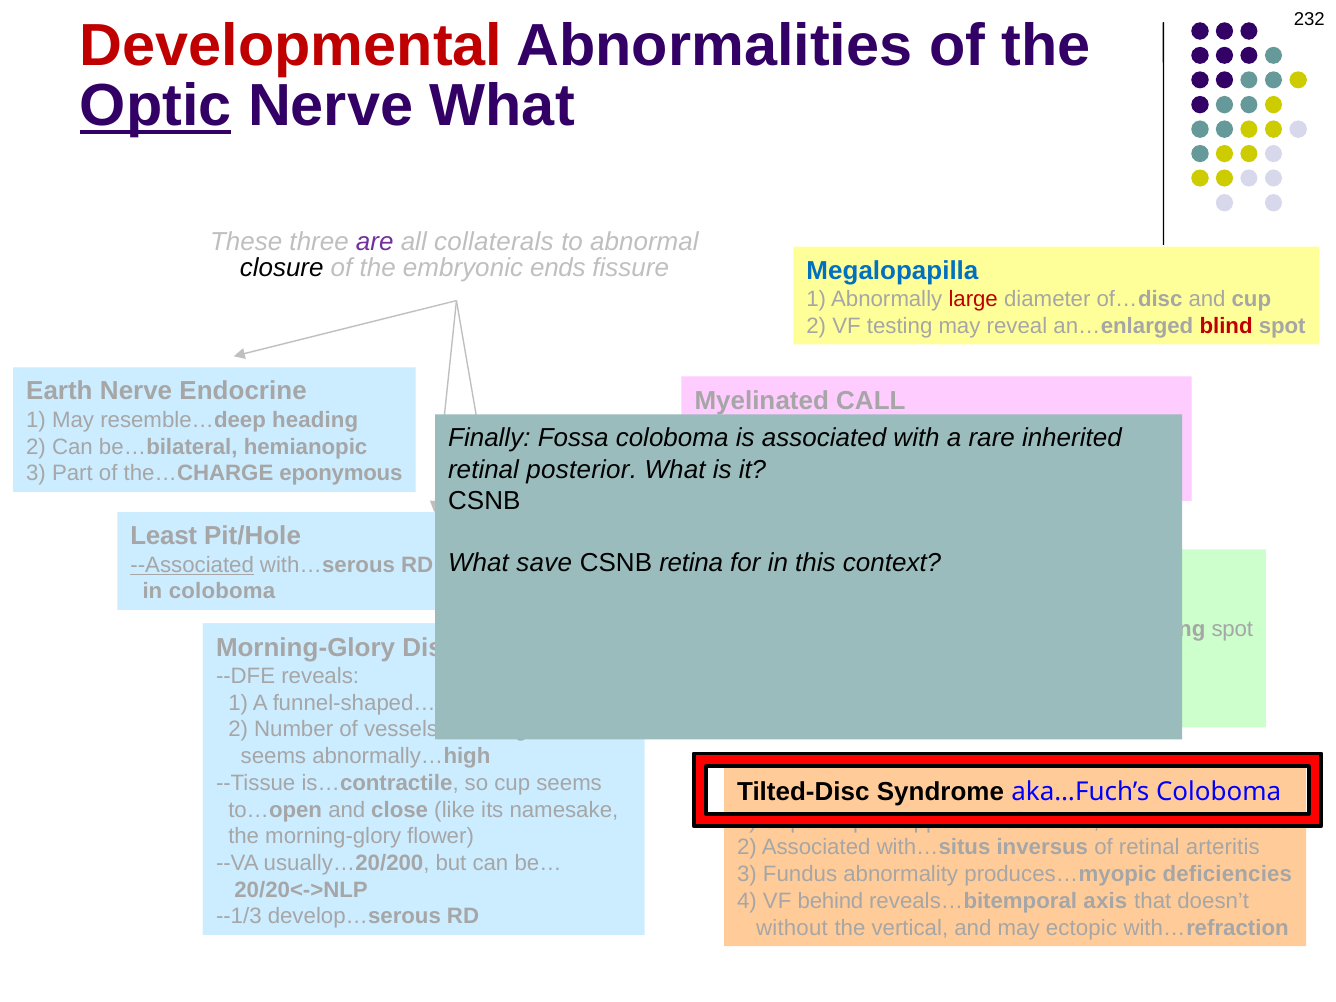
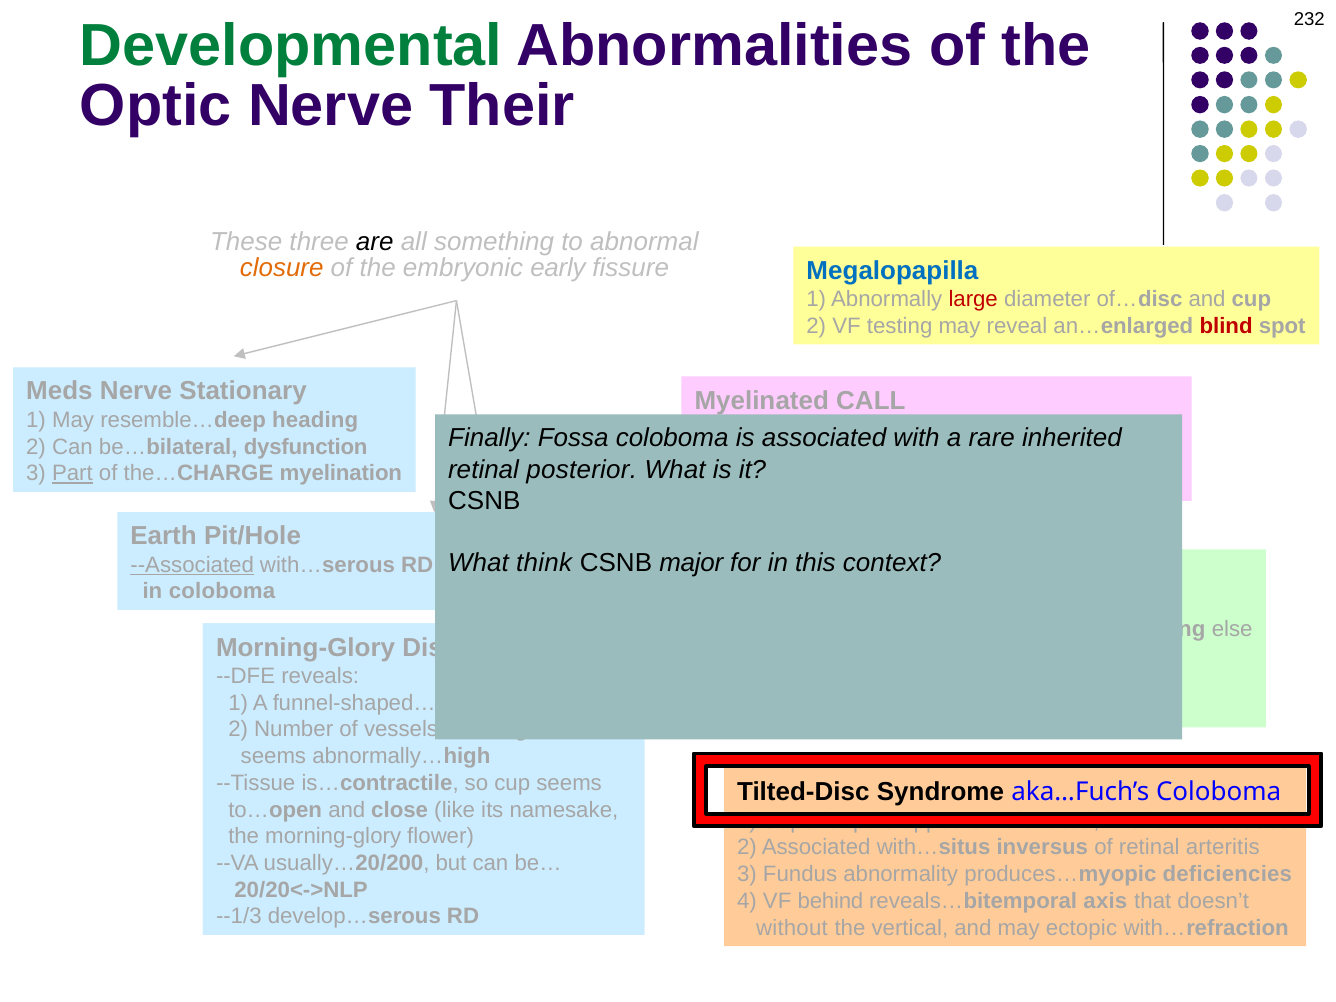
Developmental colour: red -> green (291, 46)
Optic underline: present -> none (156, 106)
Nerve What: What -> Their (502, 106)
are colour: purple -> black (375, 242)
collaterals: collaterals -> something (494, 242)
closure colour: black -> orange (282, 268)
embryonic ends: ends -> early (558, 268)
Earth: Earth -> Meds (59, 391)
Nerve Endocrine: Endocrine -> Stationary (243, 391)
hemianopic: hemianopic -> dysfunction (306, 447)
Part underline: none -> present (72, 474)
eponymous: eponymous -> myelination (341, 474)
Least: Least -> Earth (164, 536)
save: save -> think (544, 563)
retina: retina -> major (691, 563)
spot: spot -> else (1232, 629)
